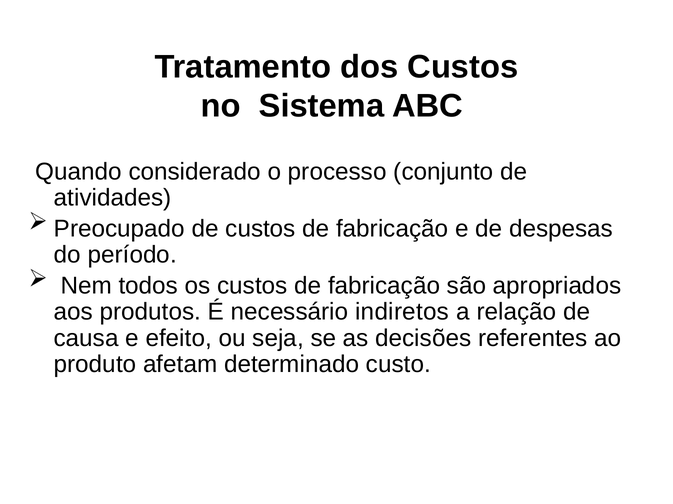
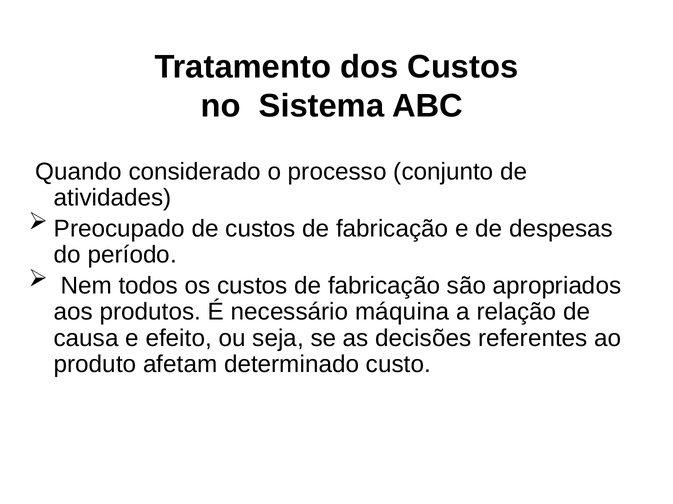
indiretos: indiretos -> máquina (402, 312)
